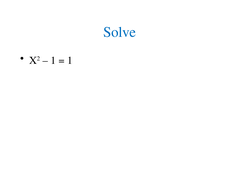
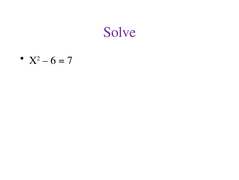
Solve colour: blue -> purple (120, 32)
1: 1 -> 6 (53, 60)
1: 1 -> 7 (70, 60)
